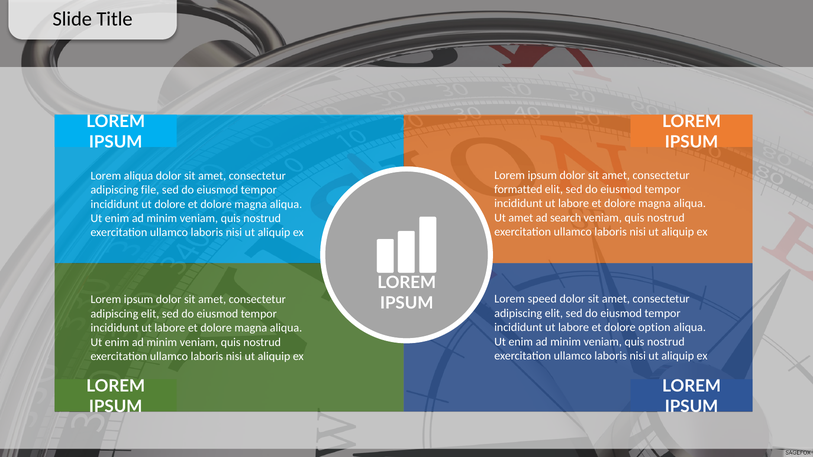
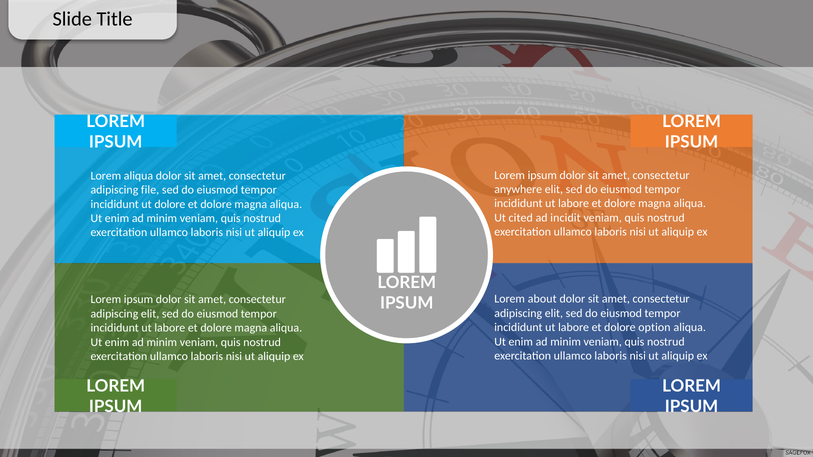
formatted: formatted -> anywhere (518, 189)
Ut amet: amet -> cited (521, 218)
search: search -> incidit (566, 218)
speed: speed -> about (542, 299)
